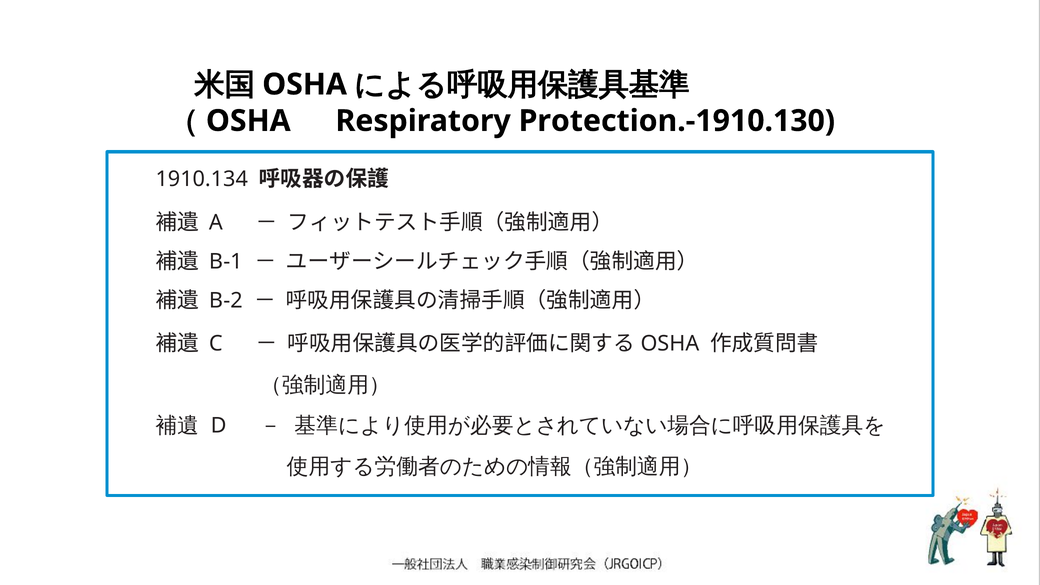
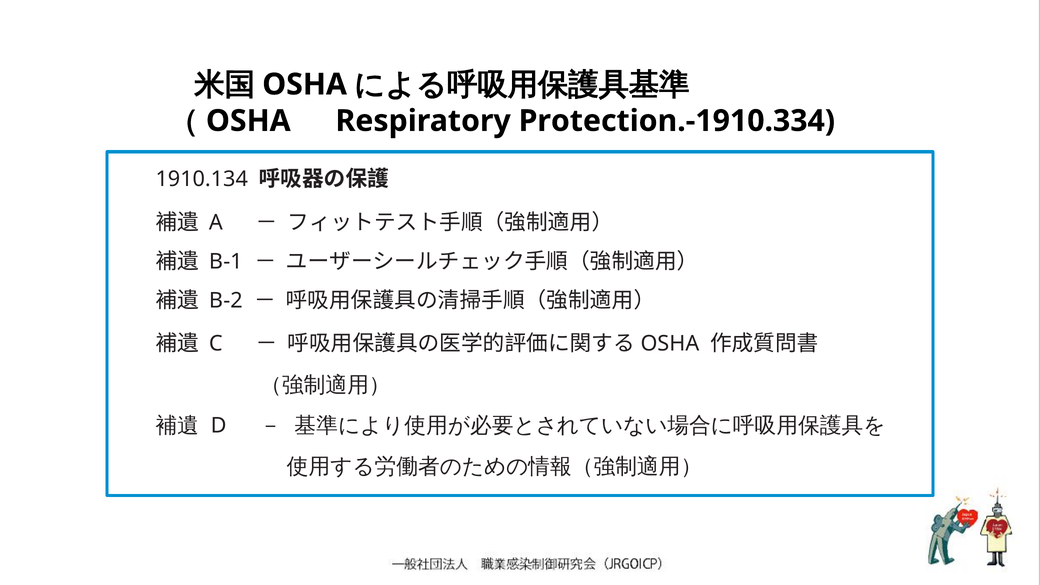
Protection.-1910.130: Protection.-1910.130 -> Protection.-1910.334 (677, 121)
